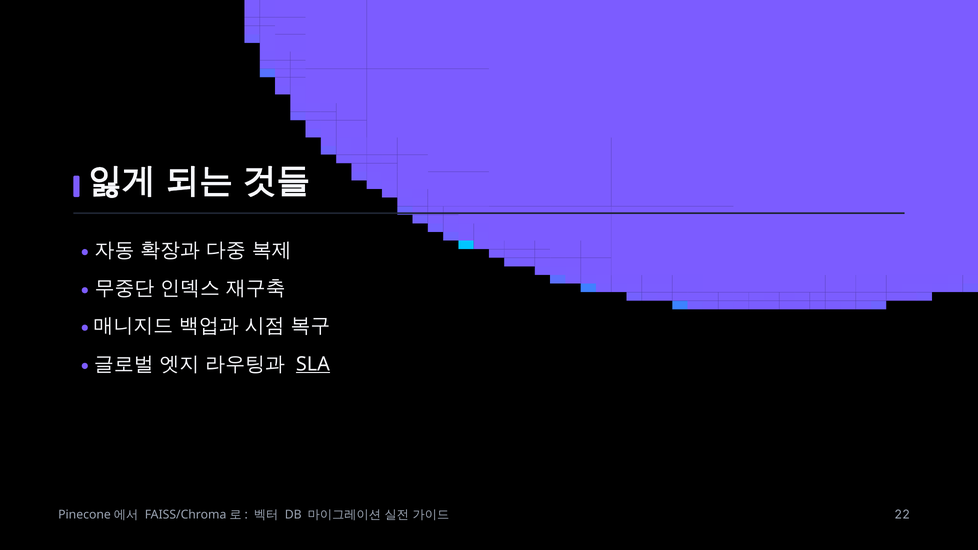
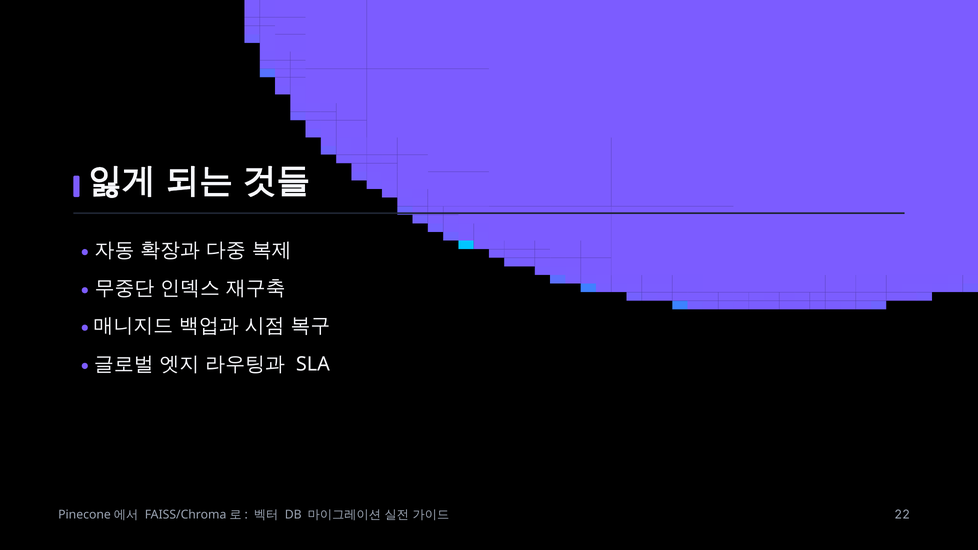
SLA underline: present -> none (313, 364)
